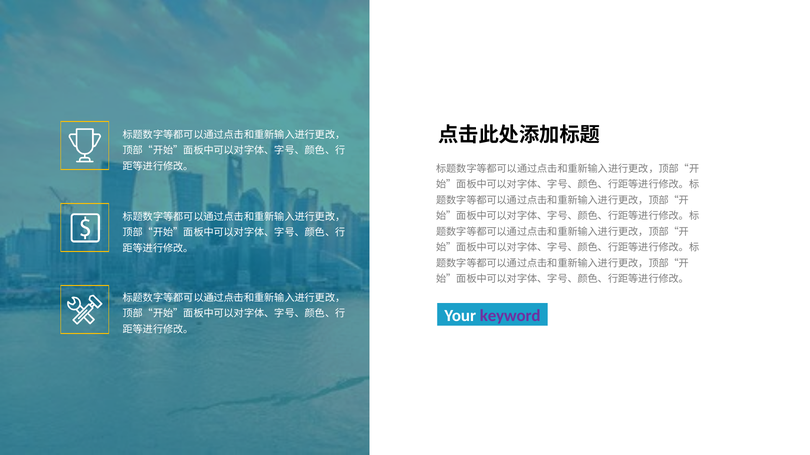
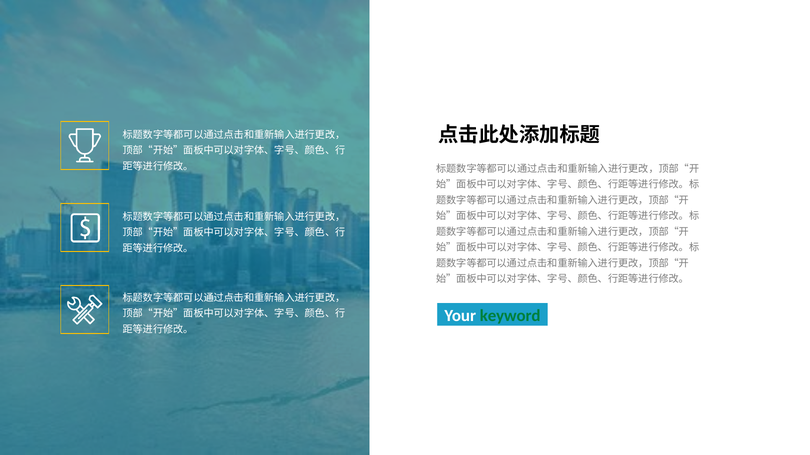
keyword colour: purple -> green (510, 316)
